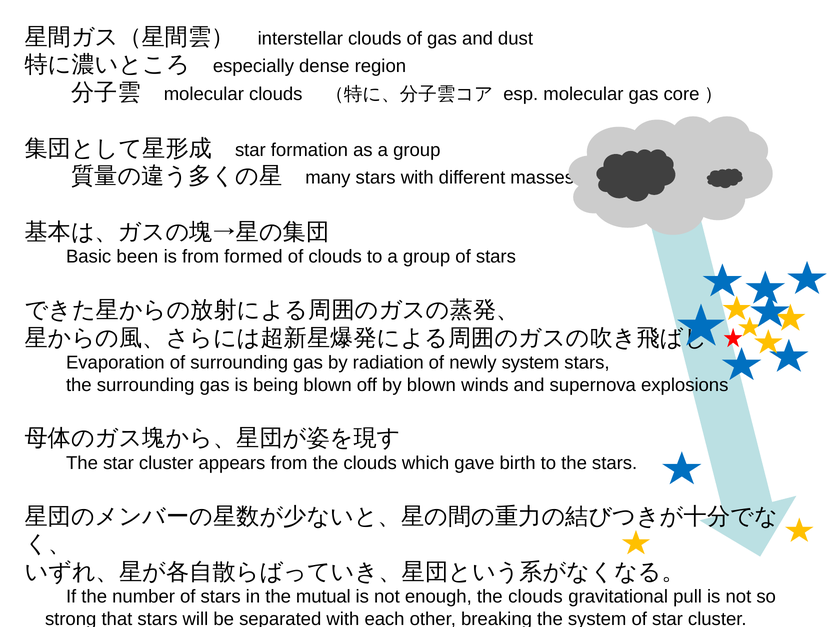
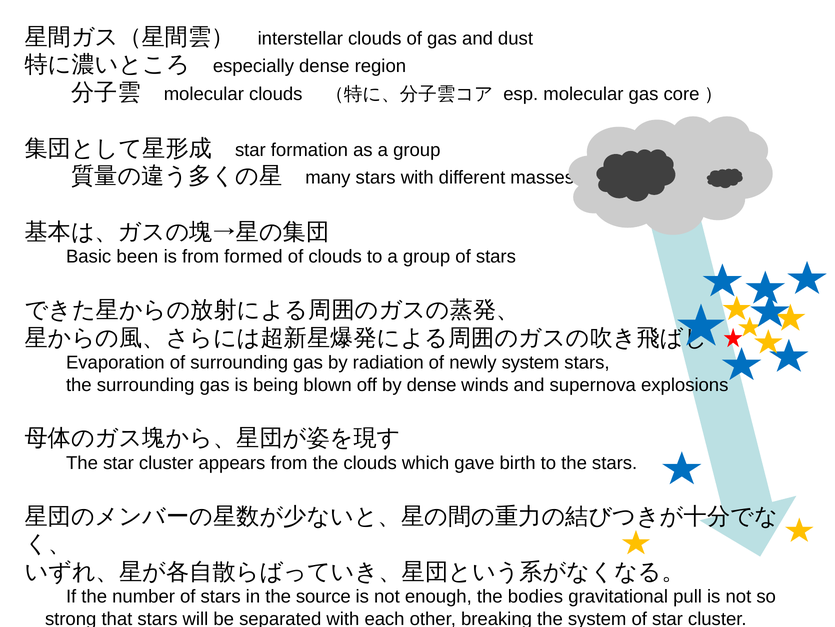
by blown: blown -> dense (432, 385)
mutual: mutual -> source (323, 596)
enough the clouds: clouds -> bodies (535, 596)
